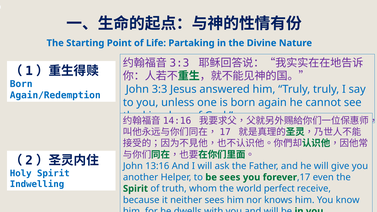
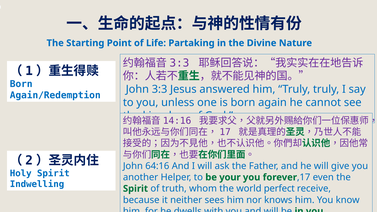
13:16: 13:16 -> 64:16 (157, 166)
be sees: sees -> your (230, 177)
